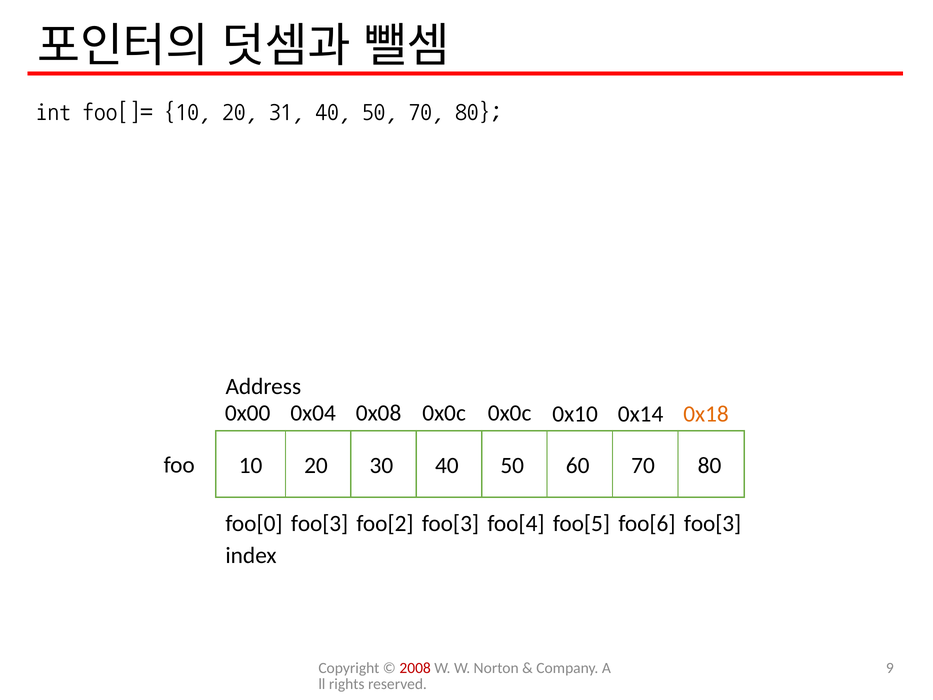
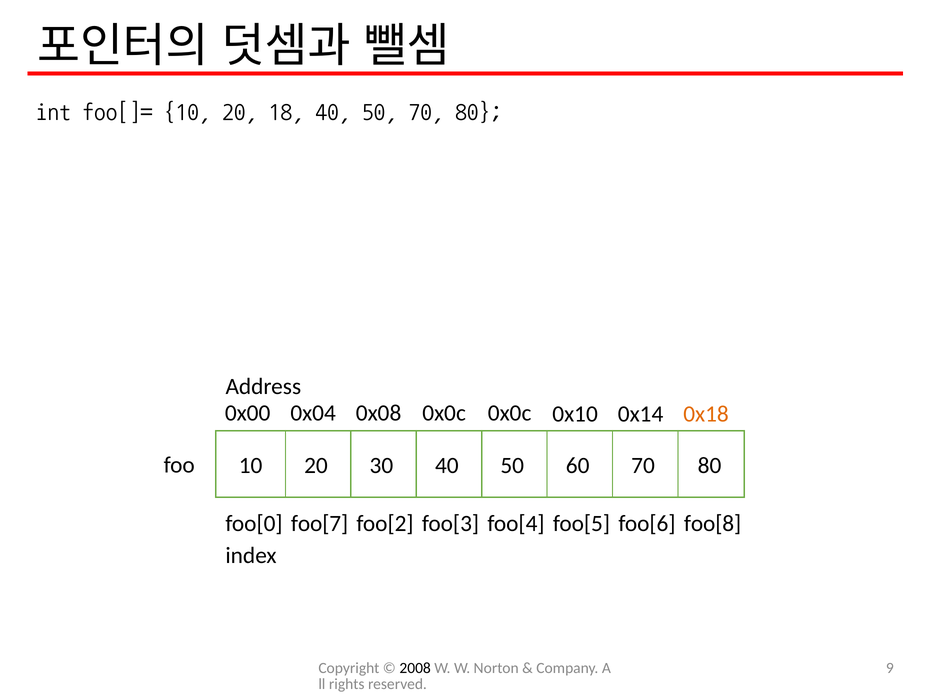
31: 31 -> 18 (286, 112)
foo[0 foo[3: foo[3 -> foo[7 (320, 523)
foo[6 foo[3: foo[3 -> foo[8 (713, 523)
2008 colour: red -> black (415, 668)
